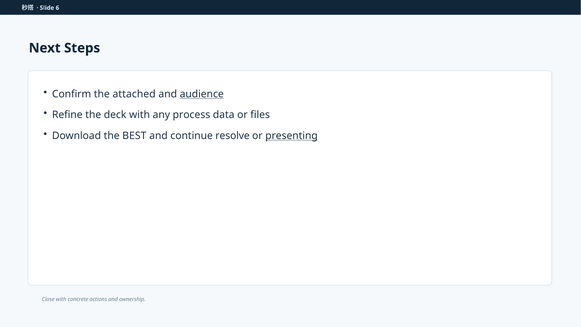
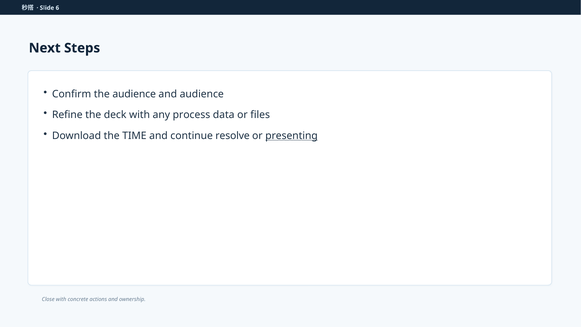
the attached: attached -> audience (134, 94)
audience underline: present -> none (202, 94)
BEST: BEST -> TIME (134, 136)
